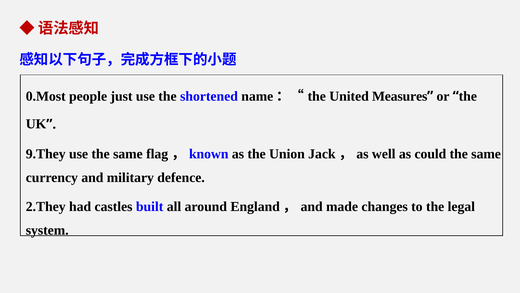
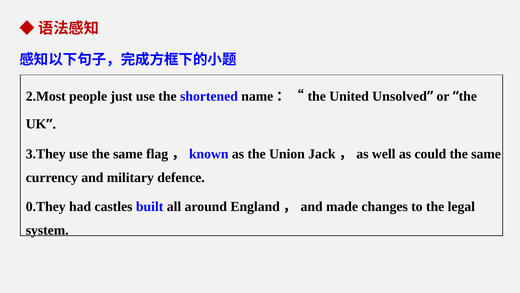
0.Most: 0.Most -> 2.Most (46, 96)
Measures: Measures -> Unsolved (400, 96)
9.They: 9.They -> 3.They (46, 154)
2.They: 2.They -> 0.They (46, 206)
